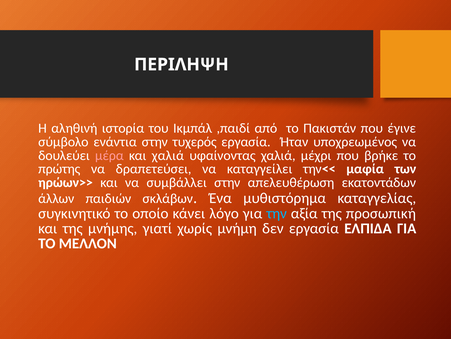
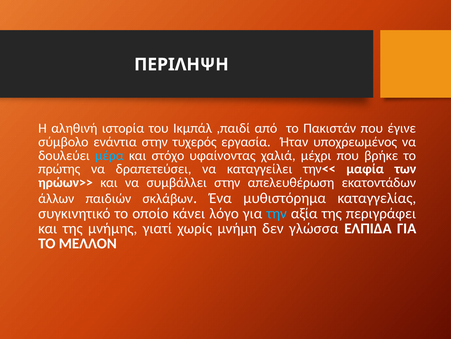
μέρα colour: pink -> light blue (109, 155)
και χαλιά: χαλιά -> στόχο (168, 155)
προσωπική: προσωπική -> περιγράφει (381, 213)
δεν εργασία: εργασία -> γλώσσα (314, 228)
